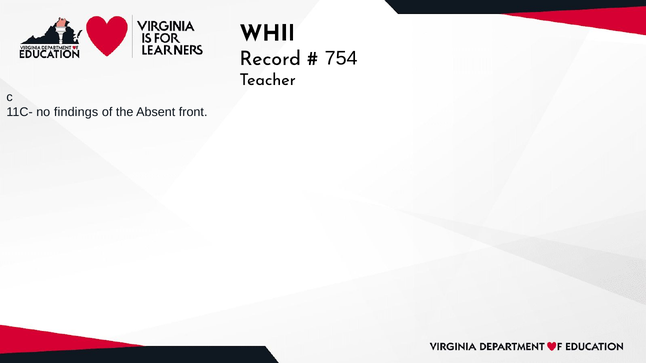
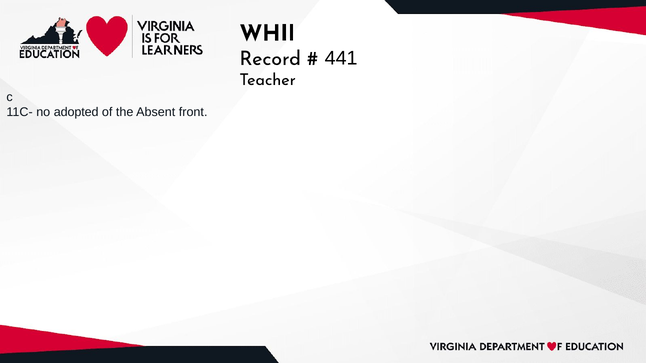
754: 754 -> 441 (341, 58)
findings: findings -> adopted (76, 112)
